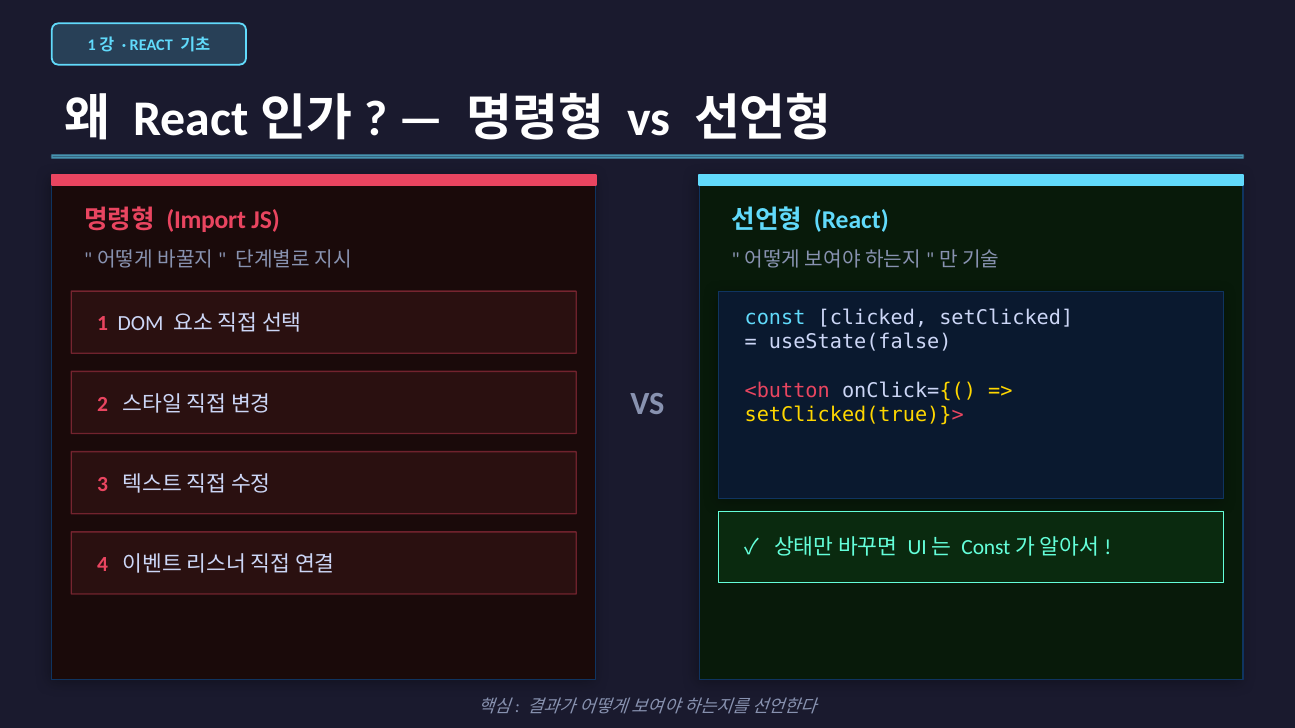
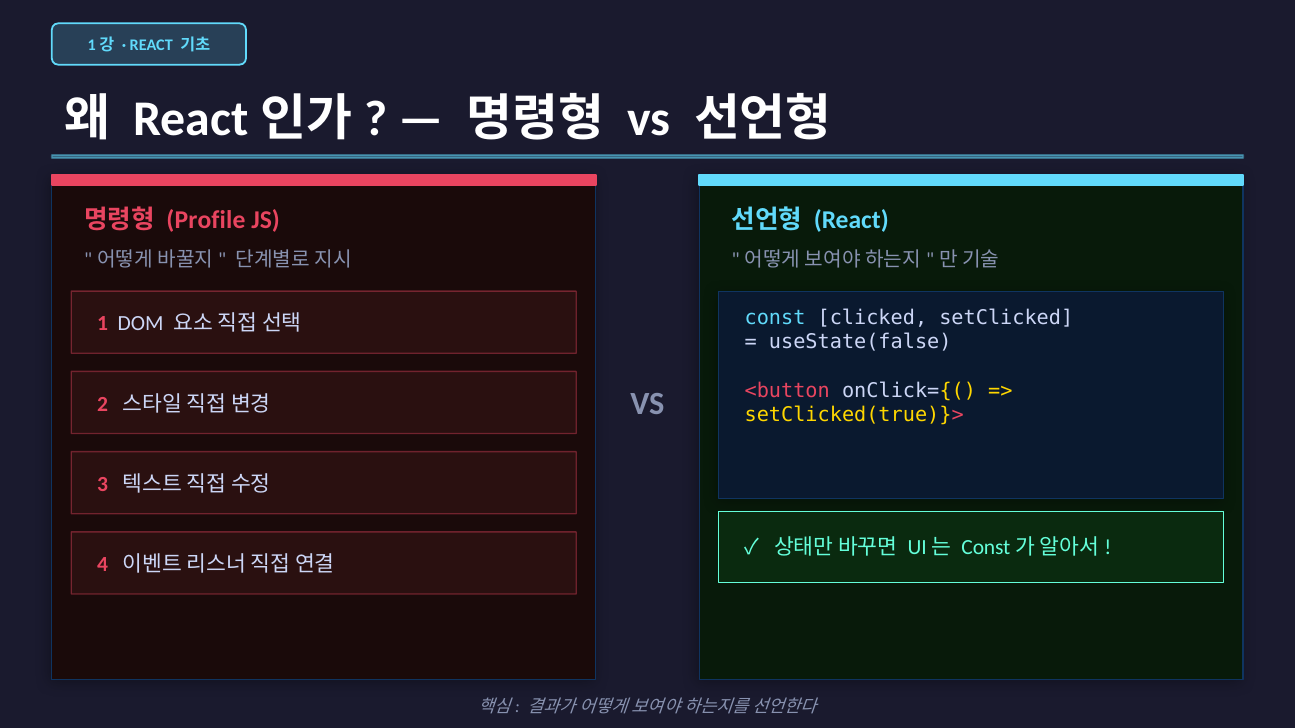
Import: Import -> Profile (206, 221)
